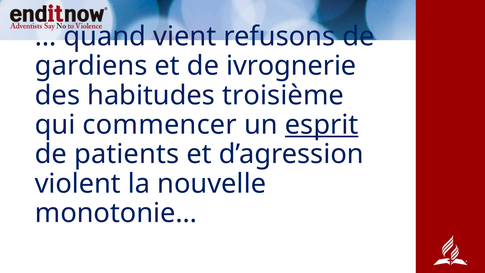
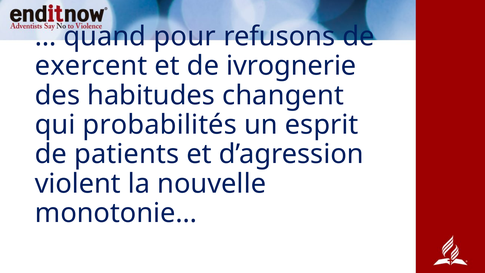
vient: vient -> pour (185, 36)
gardiens: gardiens -> exercent (91, 66)
troisième: troisième -> changent (283, 95)
commencer: commencer -> probabilités (160, 125)
esprit underline: present -> none (322, 125)
